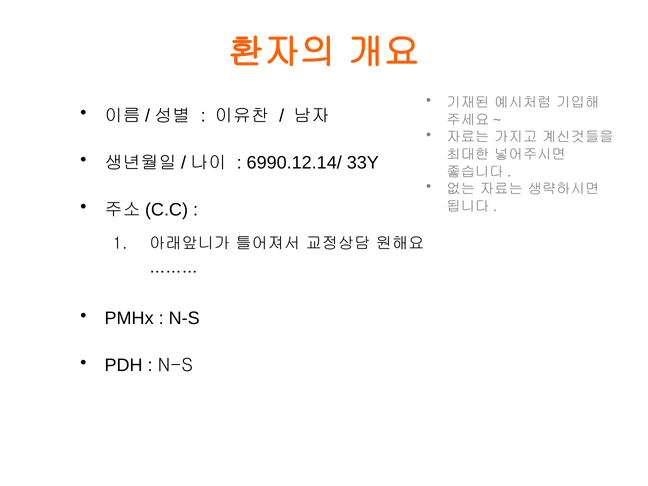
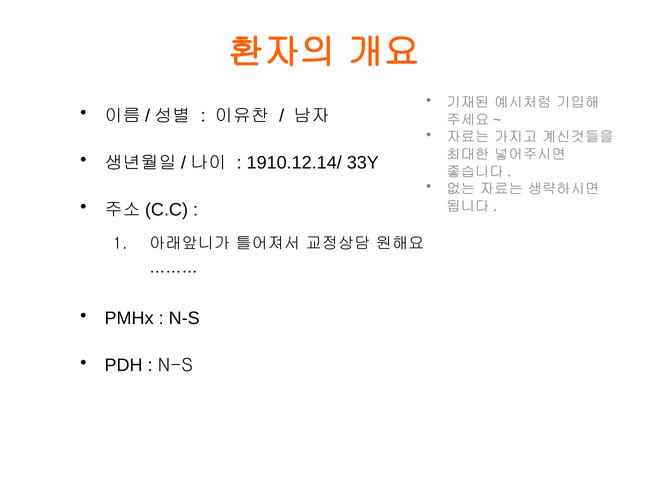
6990.12.14/: 6990.12.14/ -> 1910.12.14/ (294, 163)
